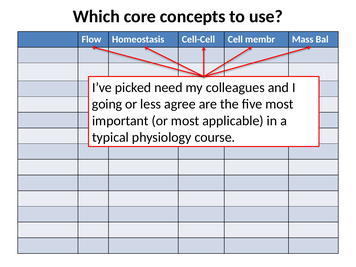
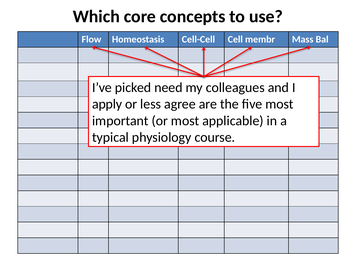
going: going -> apply (107, 104)
